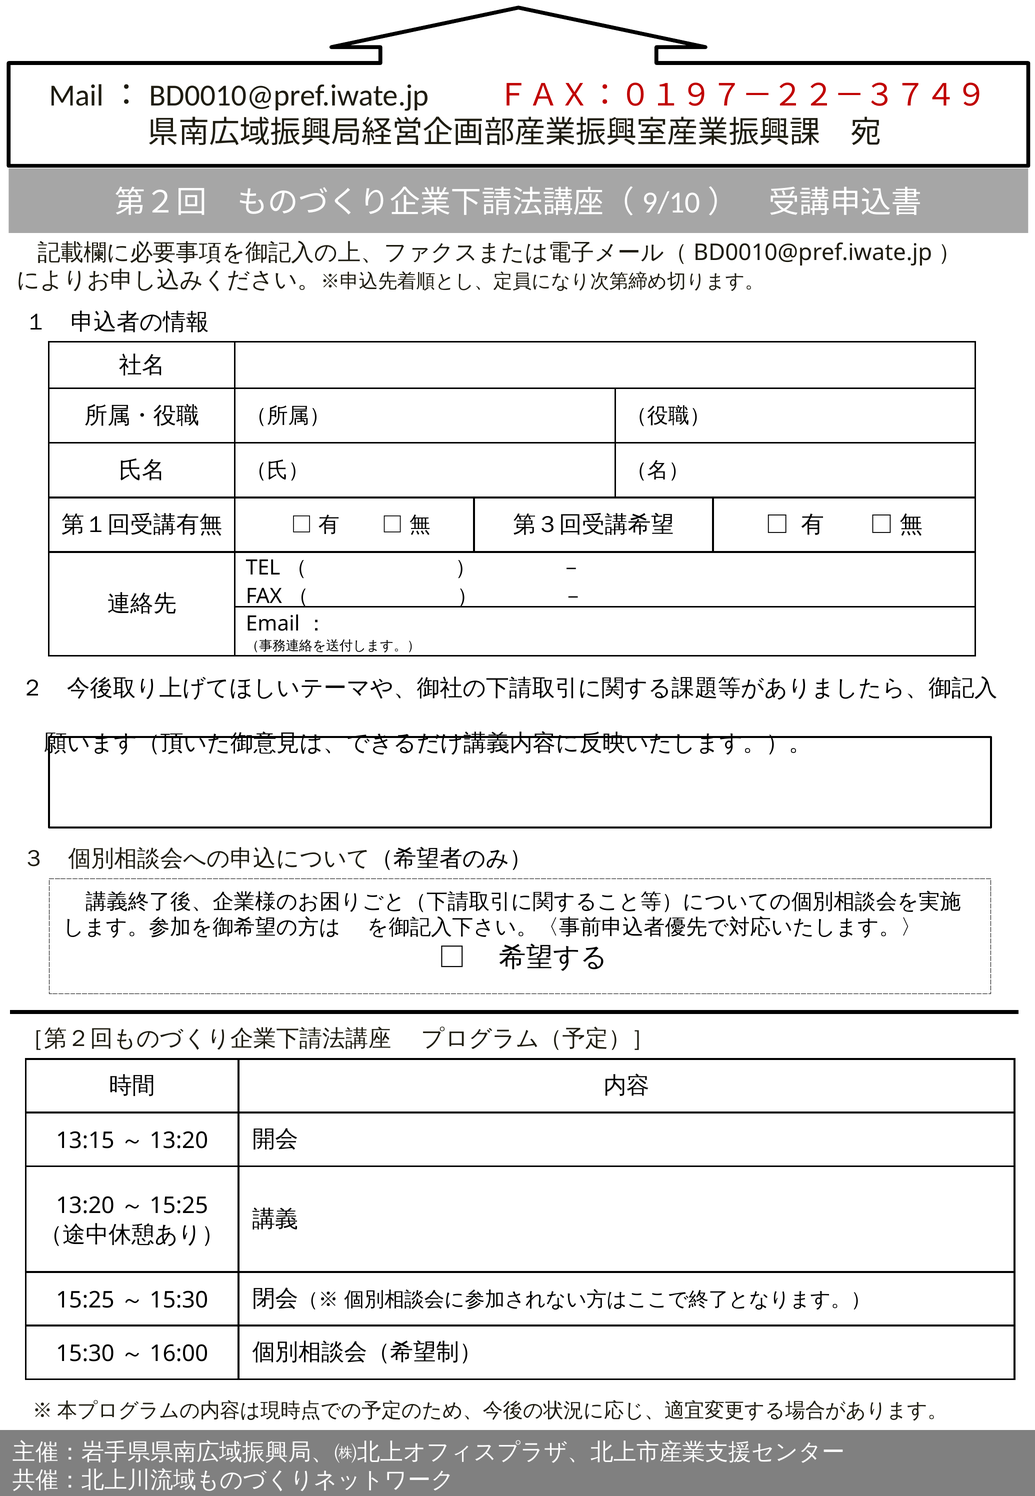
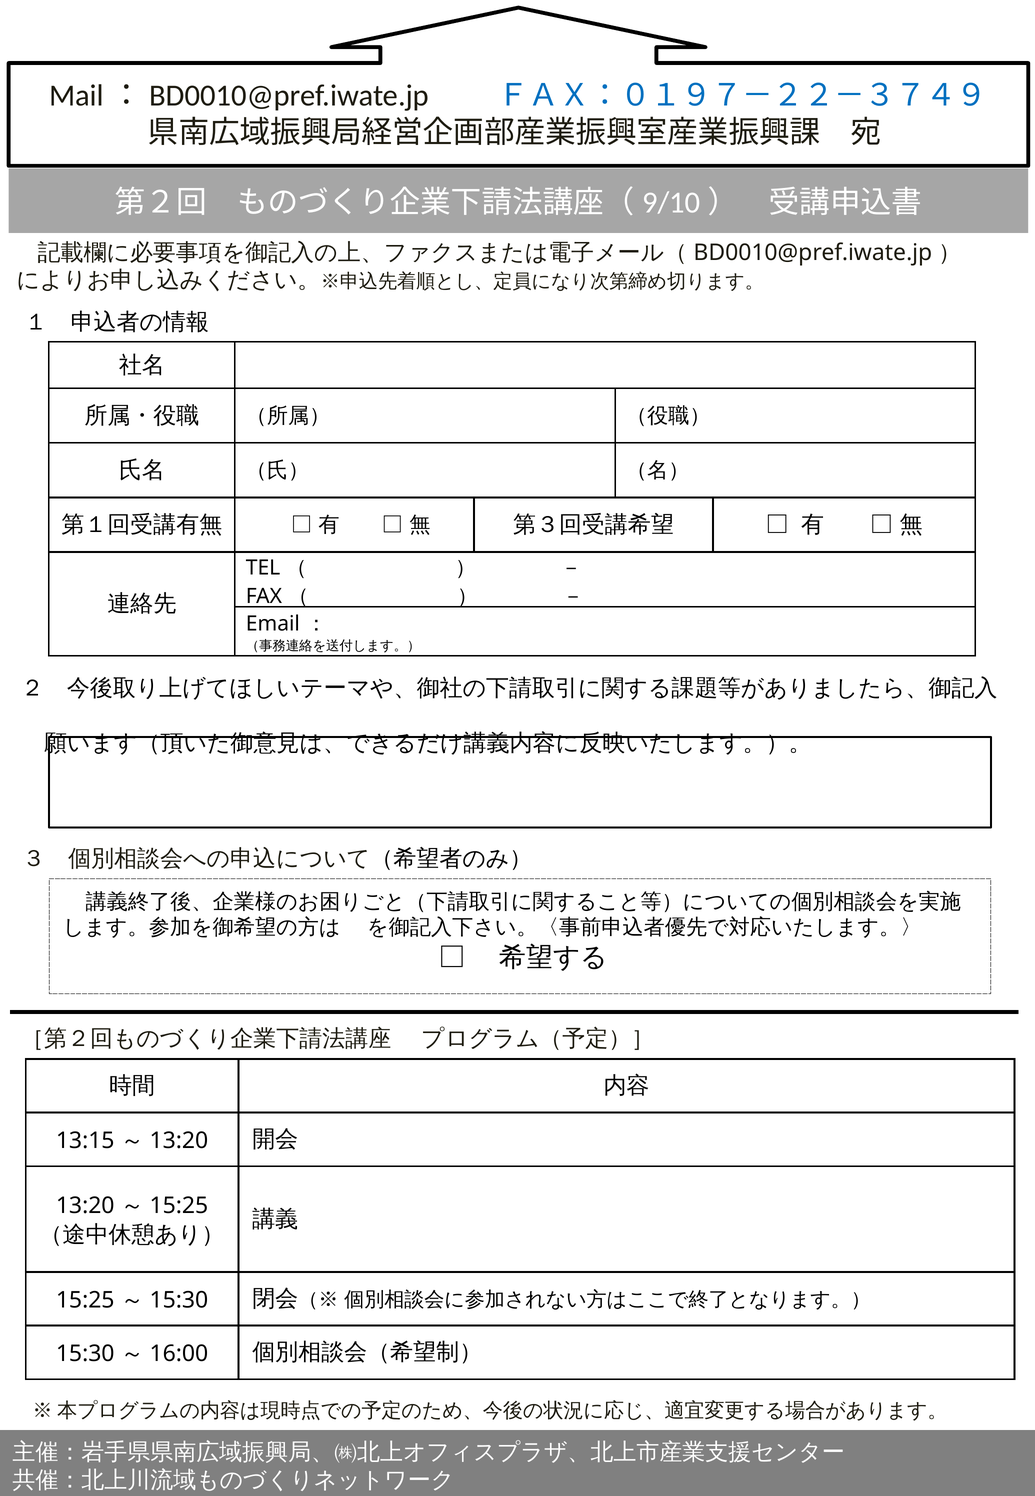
ＦＡＸ：０１９７－２２－３７４９ colour: red -> blue (742, 96)
